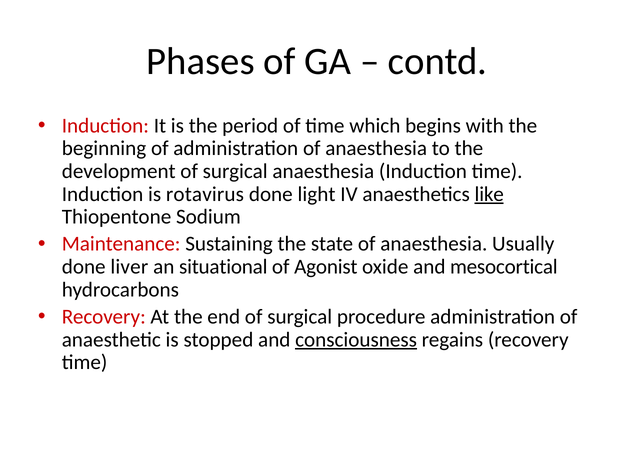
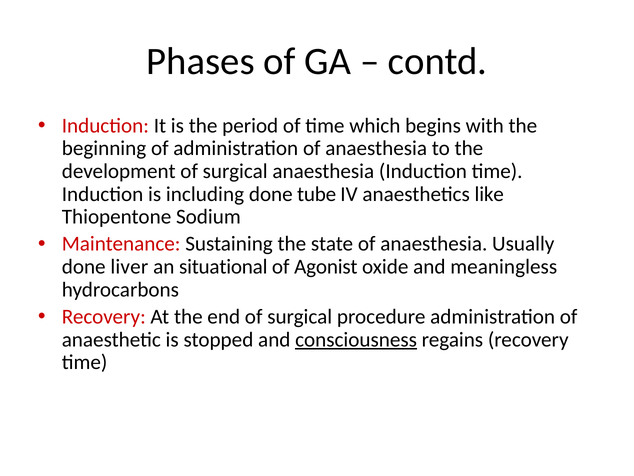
rotavirus: rotavirus -> including (205, 194)
light: light -> tube (317, 194)
like underline: present -> none (489, 194)
mesocortical: mesocortical -> meaningless (504, 267)
